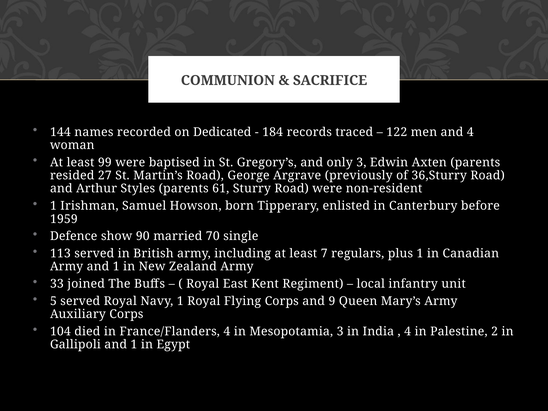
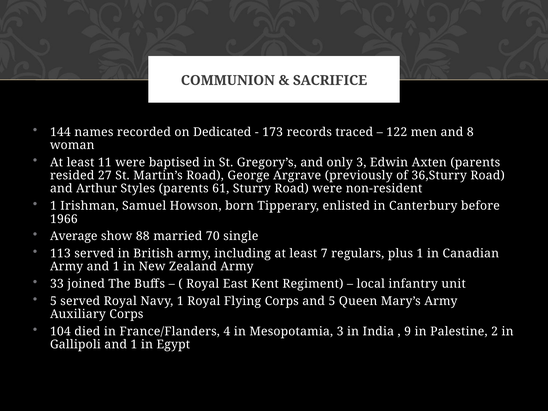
184: 184 -> 173 (273, 132)
and 4: 4 -> 8 (470, 132)
99: 99 -> 11 (105, 162)
1959: 1959 -> 1966 (64, 219)
Defence: Defence -> Average (74, 236)
90: 90 -> 88 (143, 236)
and 9: 9 -> 5 (332, 301)
4: 4 -> 9 (408, 331)
